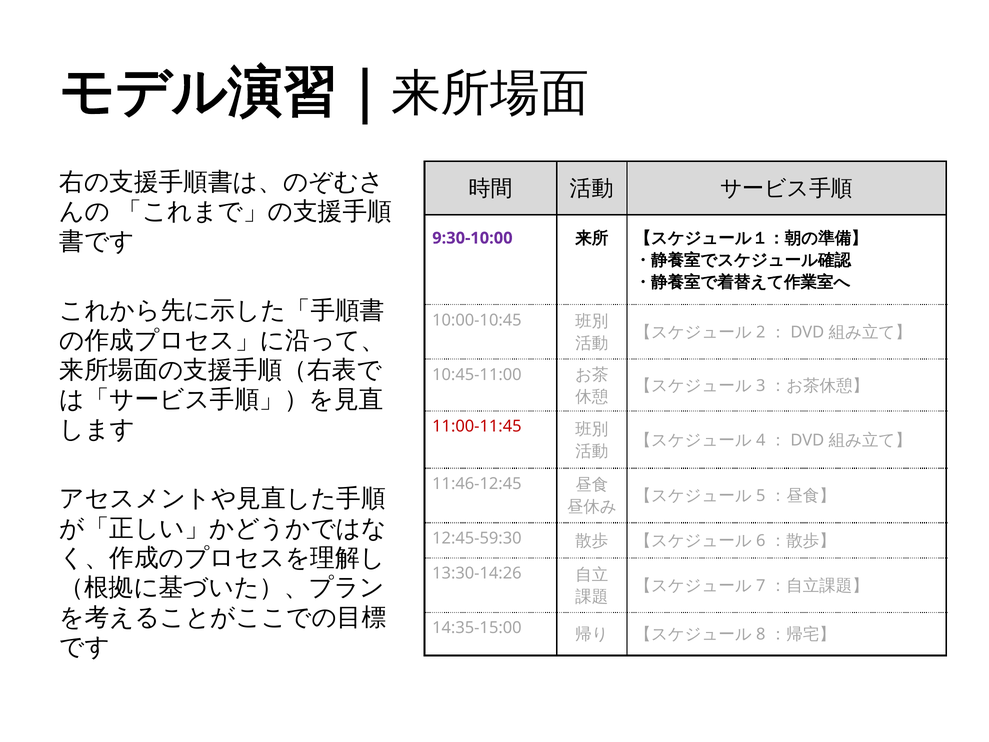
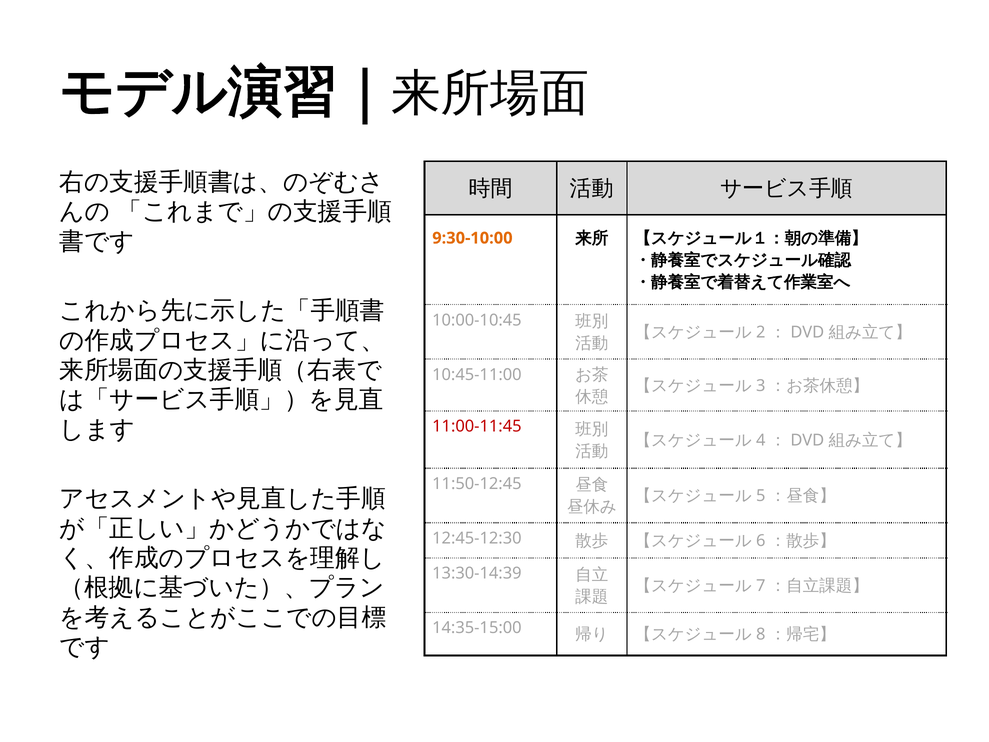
9:30-10:00 colour: purple -> orange (472, 238)
11:46-12:45: 11:46-12:45 -> 11:50-12:45 (477, 484)
12:45-59:30: 12:45-59:30 -> 12:45-12:30 (477, 538)
13:30-14:26: 13:30-14:26 -> 13:30-14:39 (477, 573)
